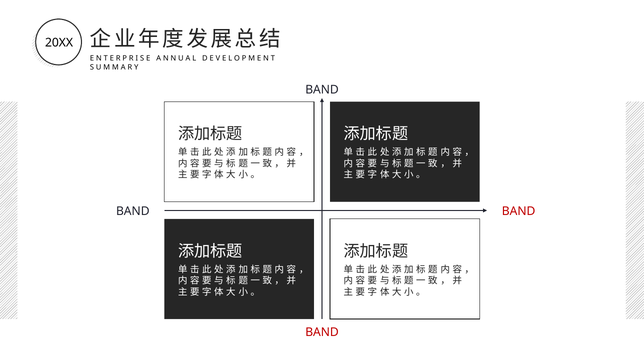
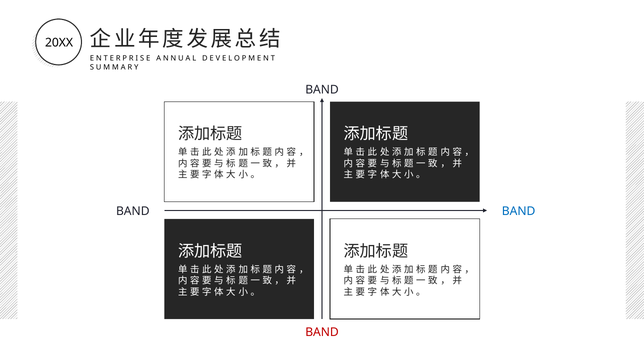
BAND colour: red -> blue (519, 211)
